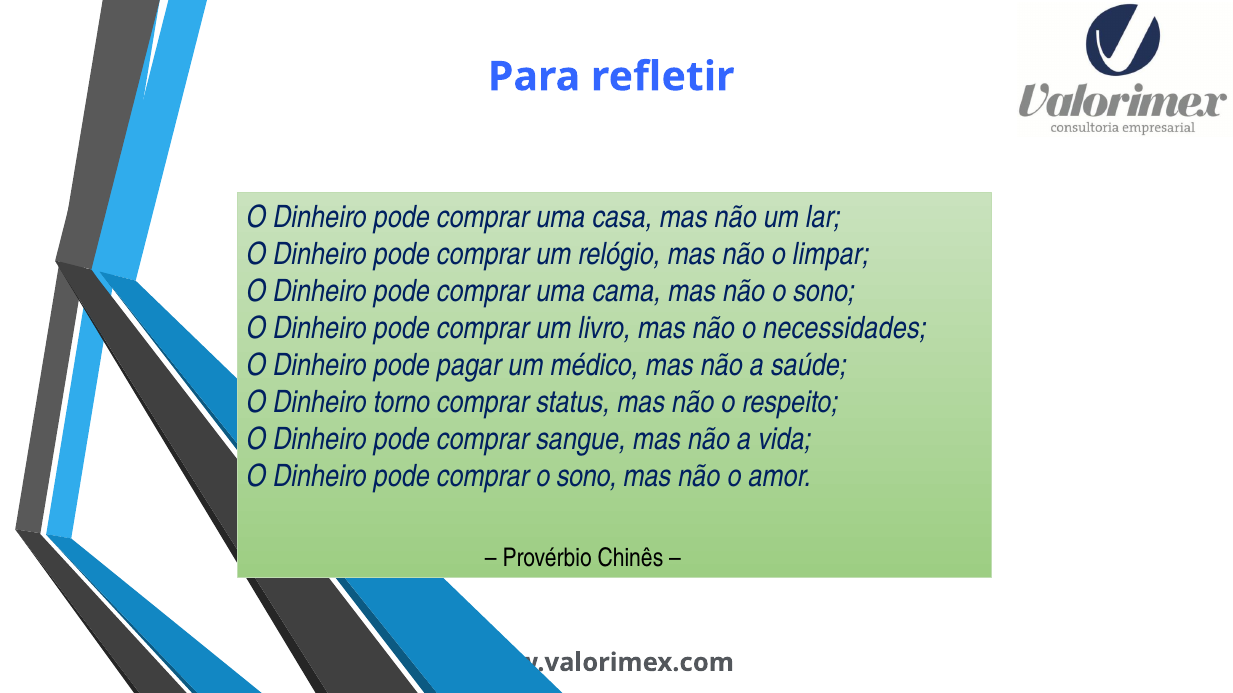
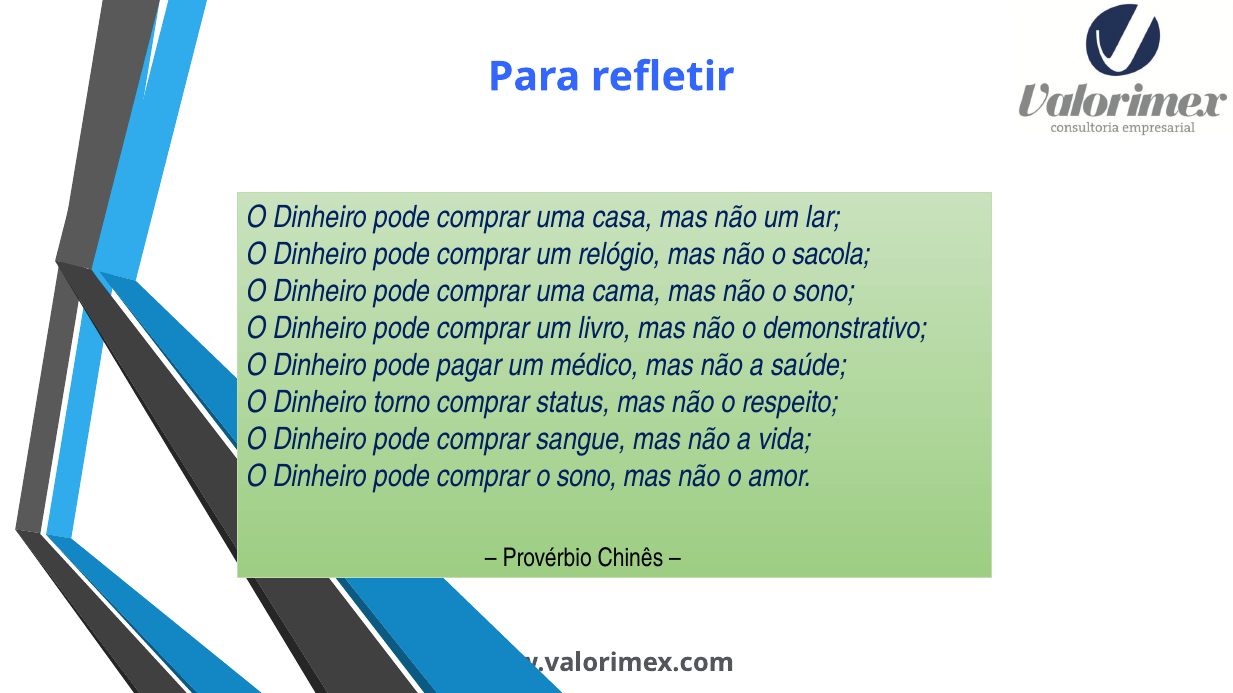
limpar: limpar -> sacola (831, 255)
necessidades: necessidades -> demonstrativo (845, 329)
